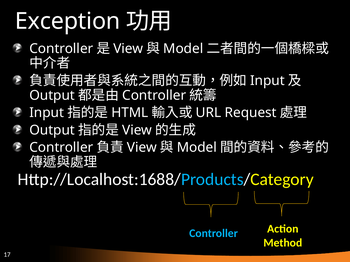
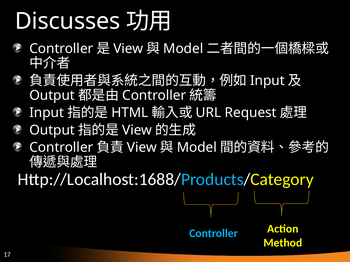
Exception: Exception -> Discusses (68, 21)
